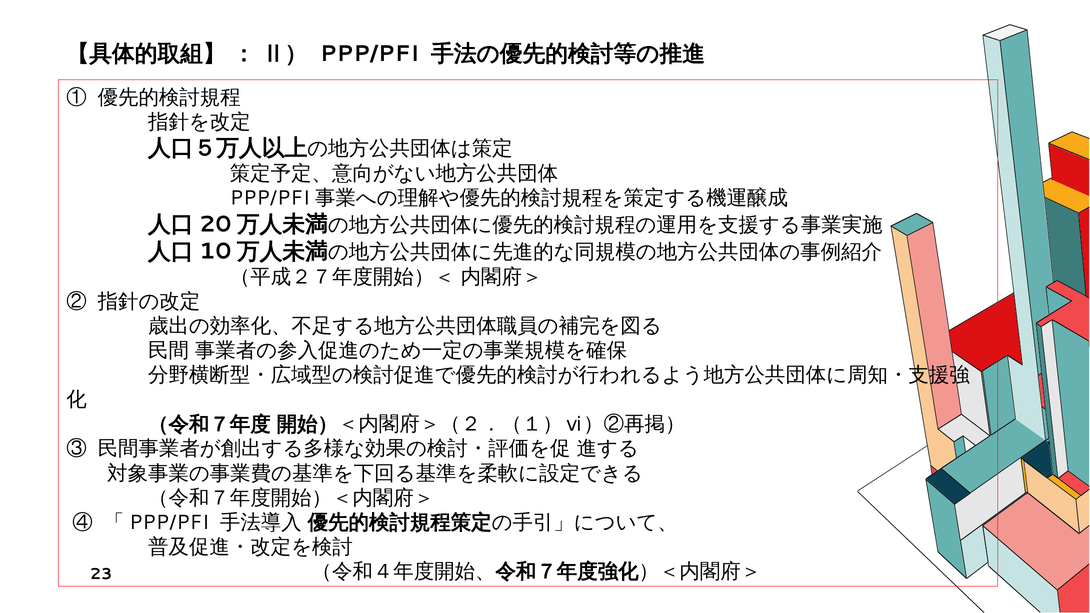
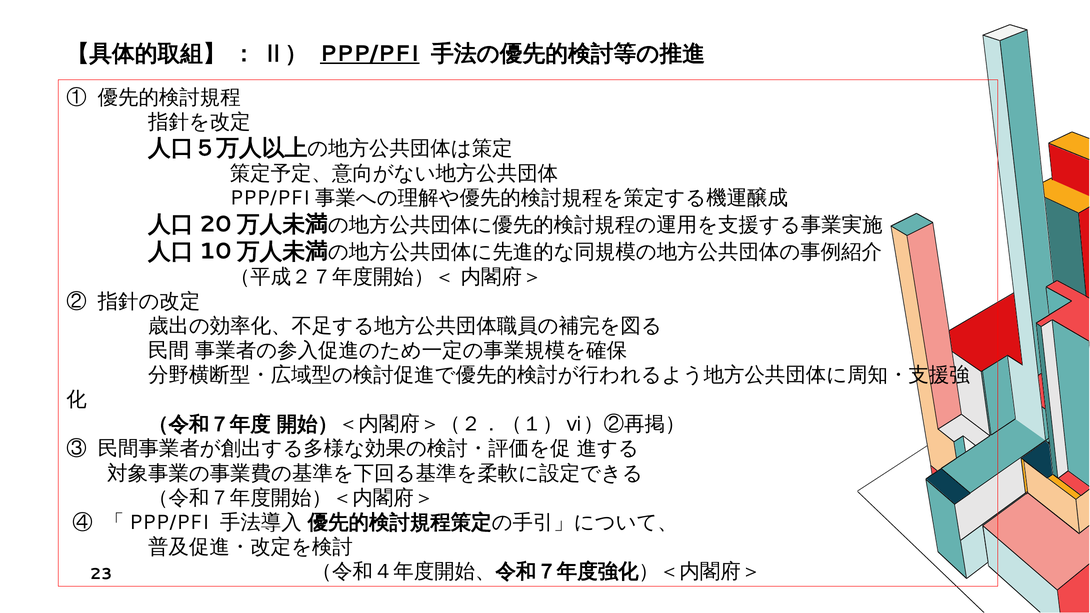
PPP/PFI underline: none -> present (370, 54)
